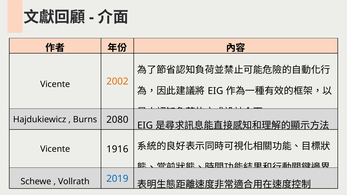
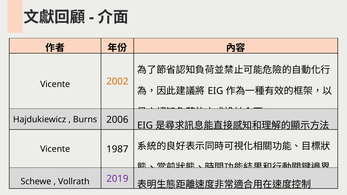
2080: 2080 -> 2006 (117, 120)
1916: 1916 -> 1987 (117, 149)
2019 colour: blue -> purple (117, 179)
